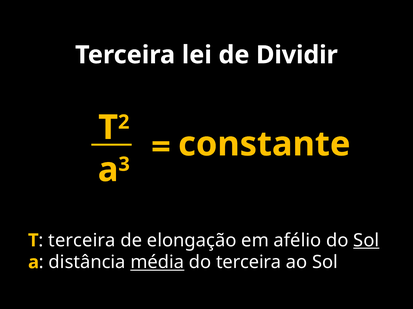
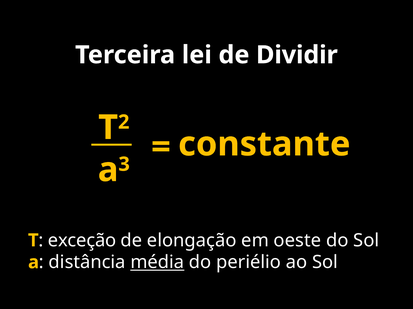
terceira: terceira -> exceção (82, 241)
afélio: afélio -> oeste (297, 241)
Sol underline: present -> none (366, 241)
do terceira: terceira -> periélio (249, 263)
